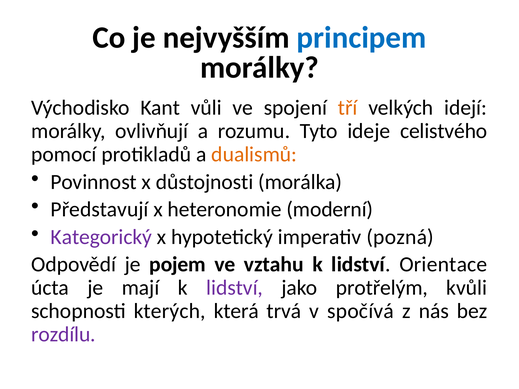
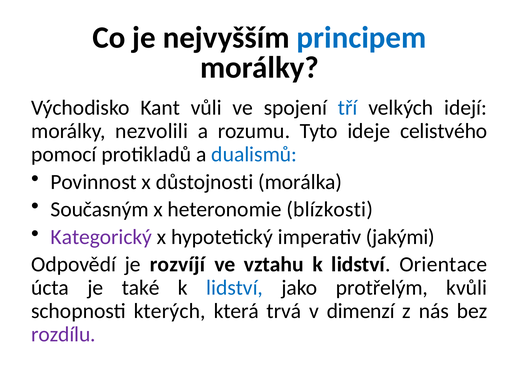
tří colour: orange -> blue (348, 108)
ovlivňují: ovlivňují -> nezvolili (152, 131)
dualismů colour: orange -> blue (254, 155)
Představují: Představují -> Současným (100, 210)
moderní: moderní -> blízkosti (330, 210)
pozná: pozná -> jakými (400, 237)
pojem: pojem -> rozvíjí (177, 265)
mají: mají -> také (141, 288)
lidství colour: purple -> blue (235, 288)
spočívá: spočívá -> dimenzí (361, 311)
